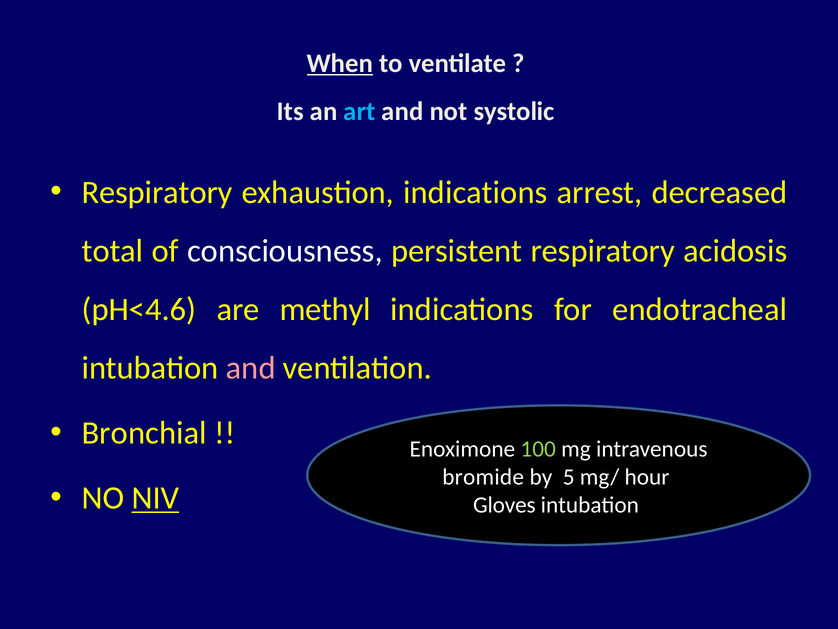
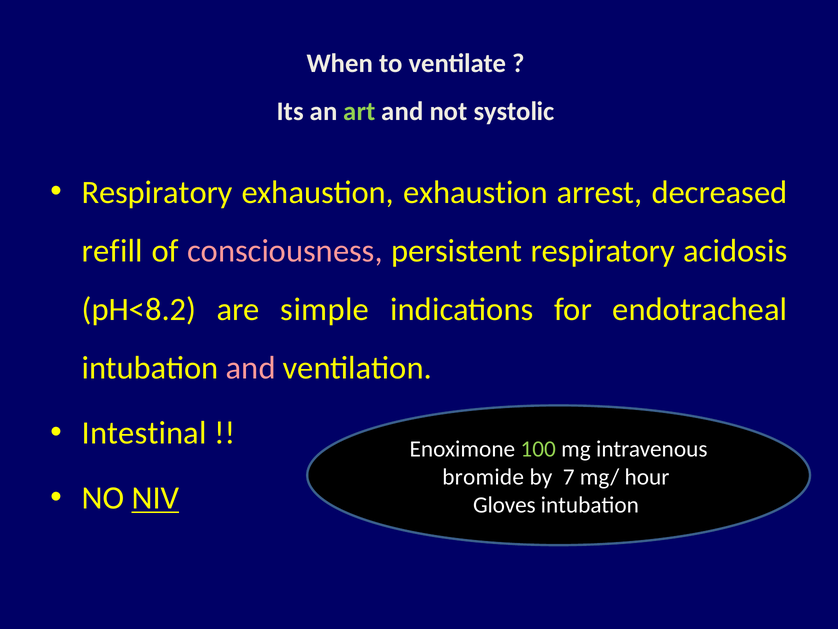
When underline: present -> none (340, 63)
art colour: light blue -> light green (359, 111)
exhaustion indications: indications -> exhaustion (475, 192)
total: total -> refill (112, 251)
consciousness colour: white -> pink (285, 251)
pH<4.6: pH<4.6 -> pH<8.2 (139, 309)
methyl: methyl -> simple (325, 309)
Bronchial: Bronchial -> Intestinal (144, 433)
5: 5 -> 7 (569, 476)
